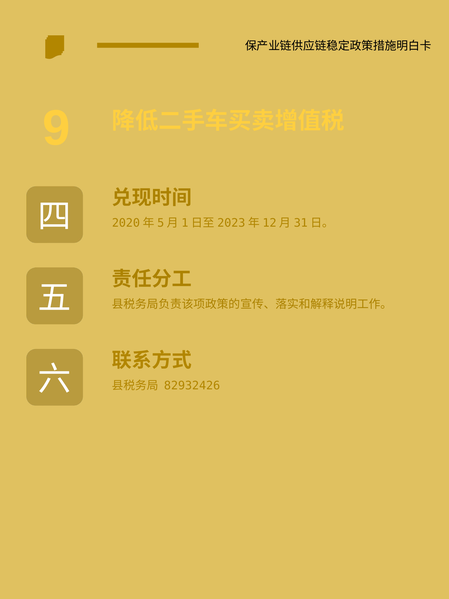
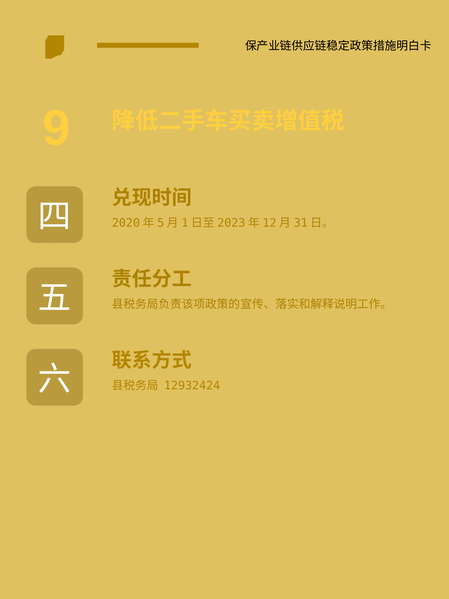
82932426: 82932426 -> 12932424 (192, 385)
